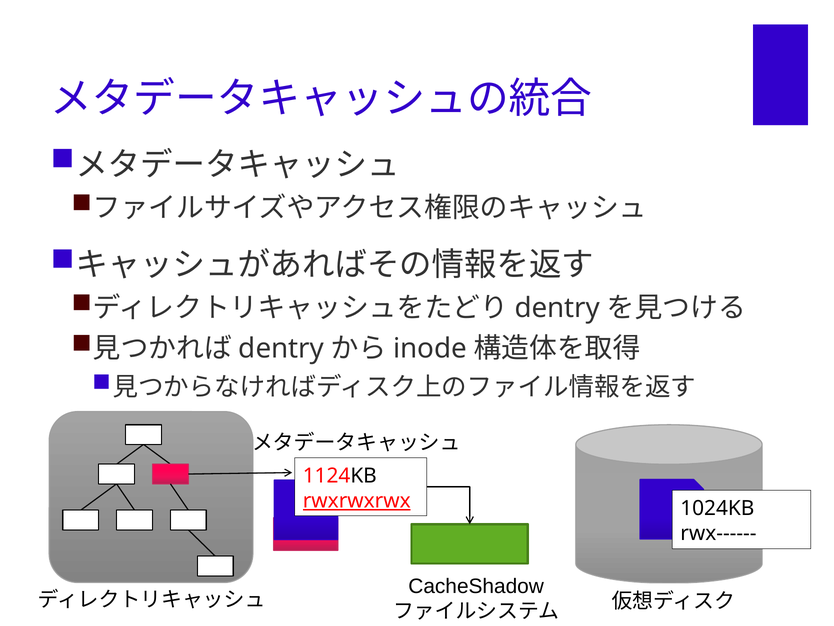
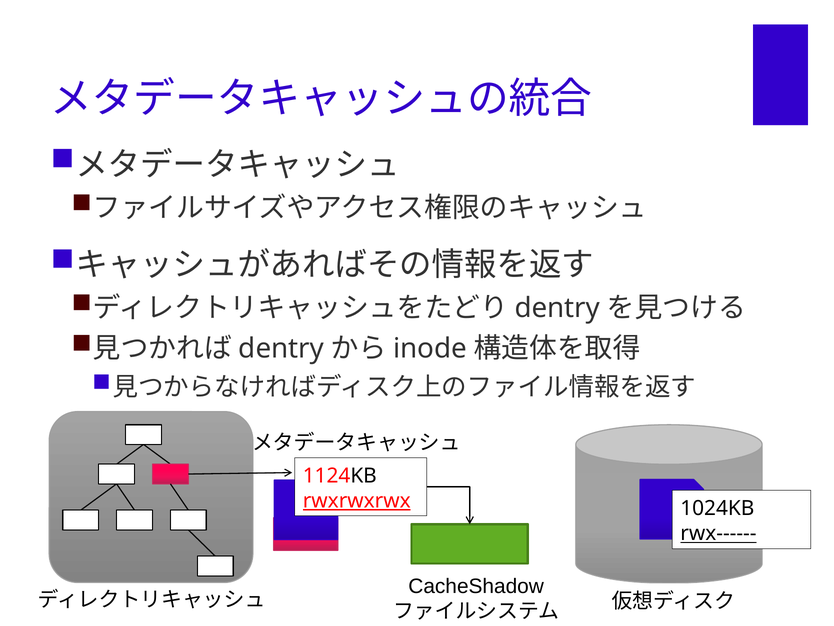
rwx------ underline: none -> present (718, 533)
